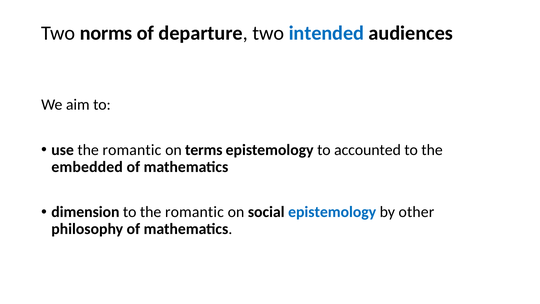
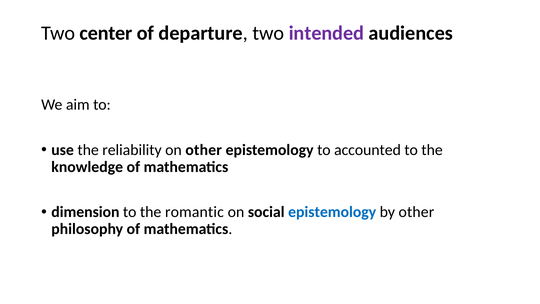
norms: norms -> center (106, 33)
intended colour: blue -> purple (326, 33)
use the romantic: romantic -> reliability (132, 150)
on terms: terms -> other (204, 150)
embedded: embedded -> knowledge (87, 167)
